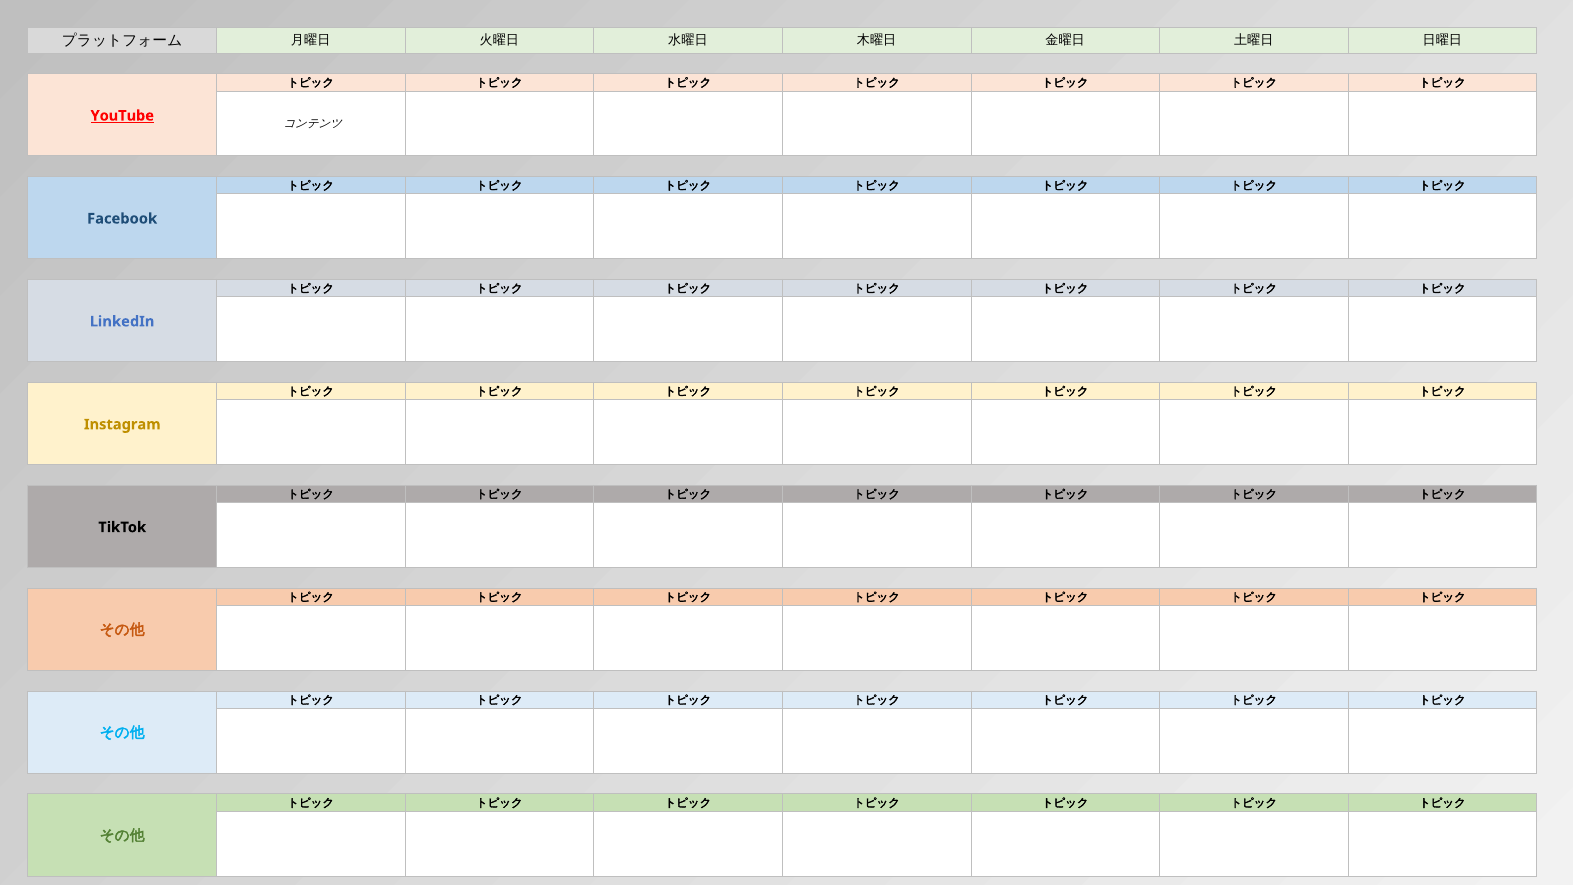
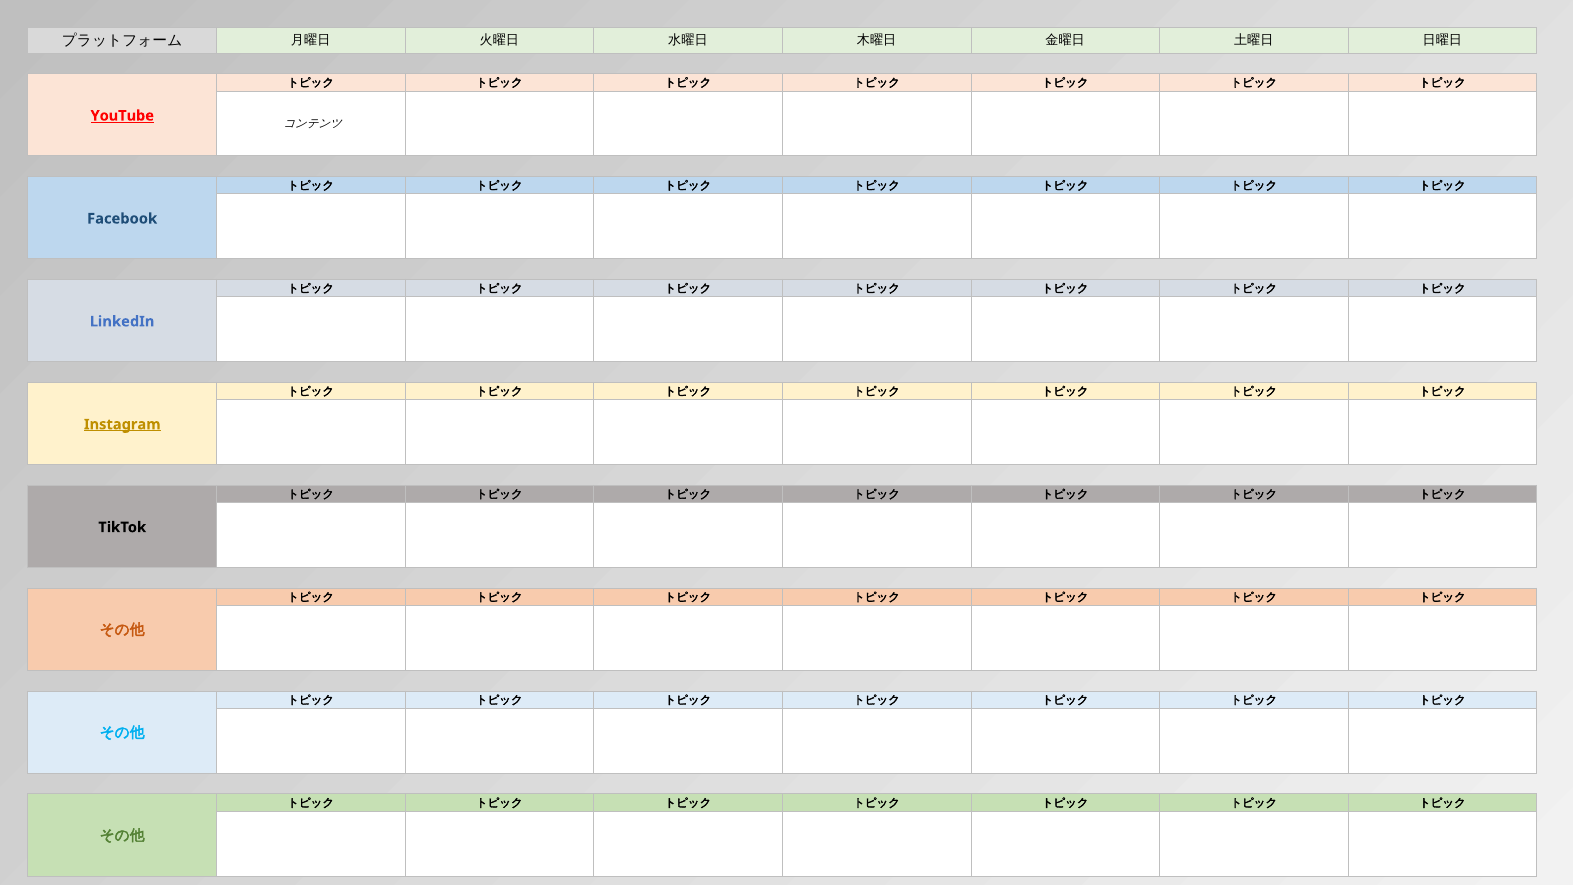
Instagram underline: none -> present (122, 424)
